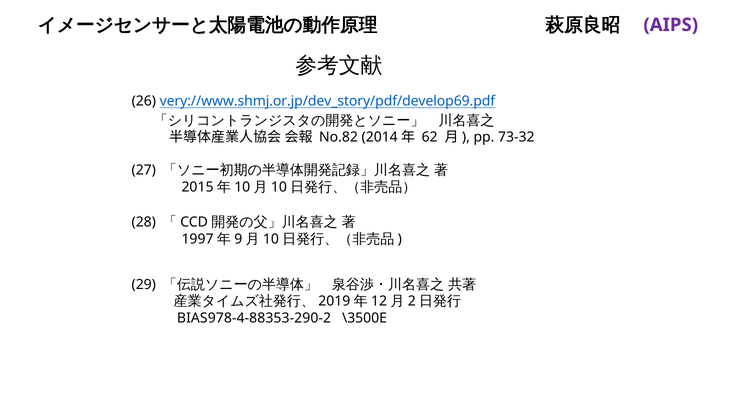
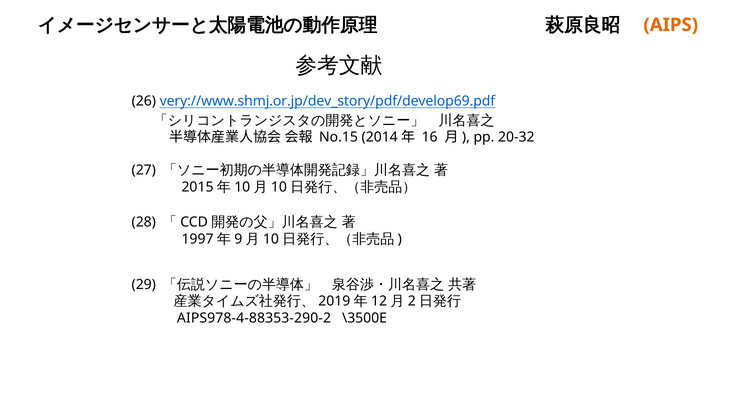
AIPS colour: purple -> orange (671, 25)
No.82: No.82 -> No.15 (339, 137)
62: 62 -> 16 (430, 137)
73-32: 73-32 -> 20-32 (516, 137)
BIAS978-4-88353-290-2: BIAS978-4-88353-290-2 -> AIPS978-4-88353-290-2 (254, 318)
